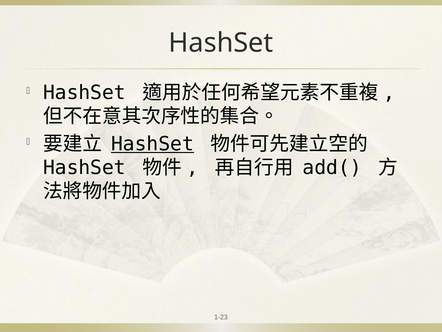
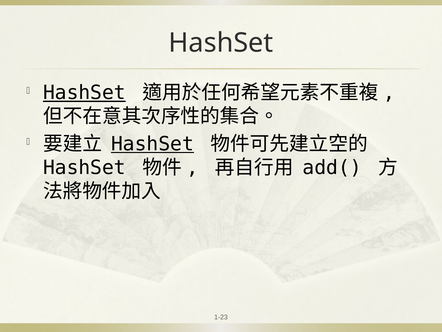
HashSet underline: none -> present (84, 93)
